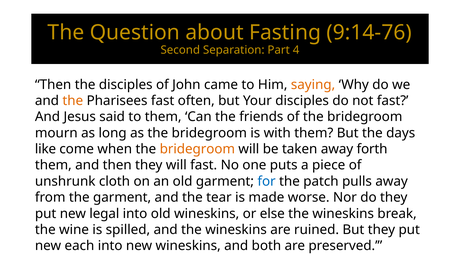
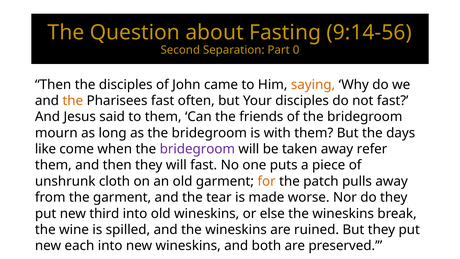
9:14-76: 9:14-76 -> 9:14-56 (369, 32)
4: 4 -> 0 (296, 50)
bridegroom colour: orange -> purple (197, 149)
forth: forth -> refer (372, 149)
for colour: blue -> orange (267, 181)
legal: legal -> third (104, 213)
